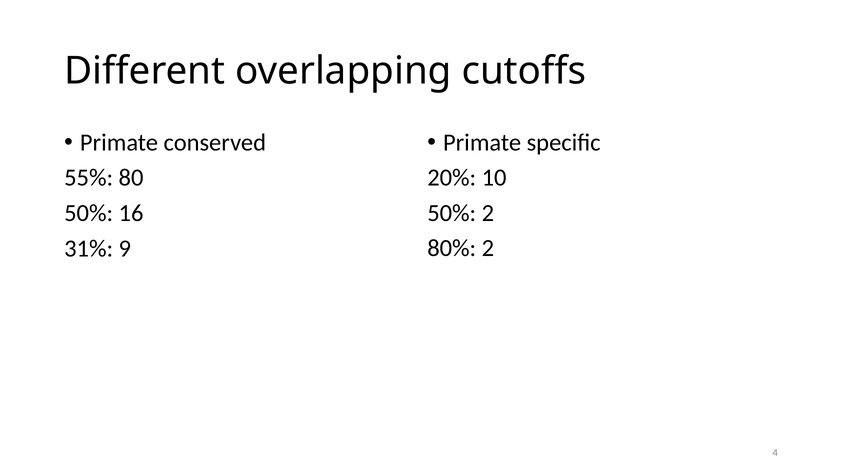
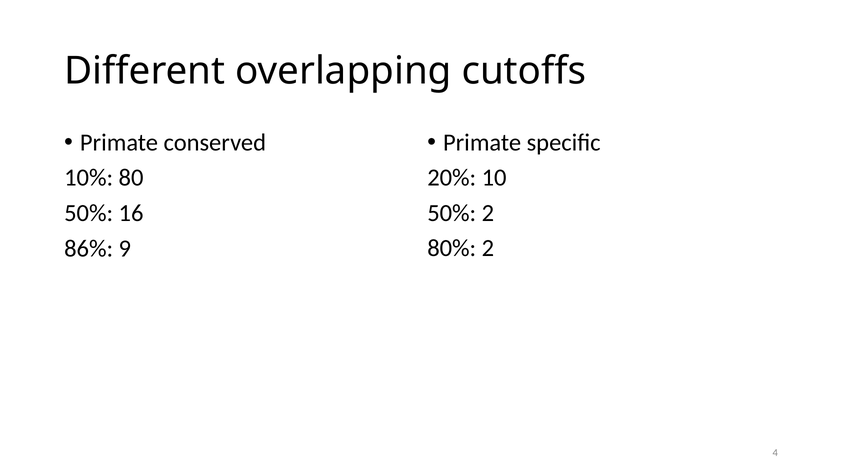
55%: 55% -> 10% (89, 178)
31%: 31% -> 86% (89, 248)
